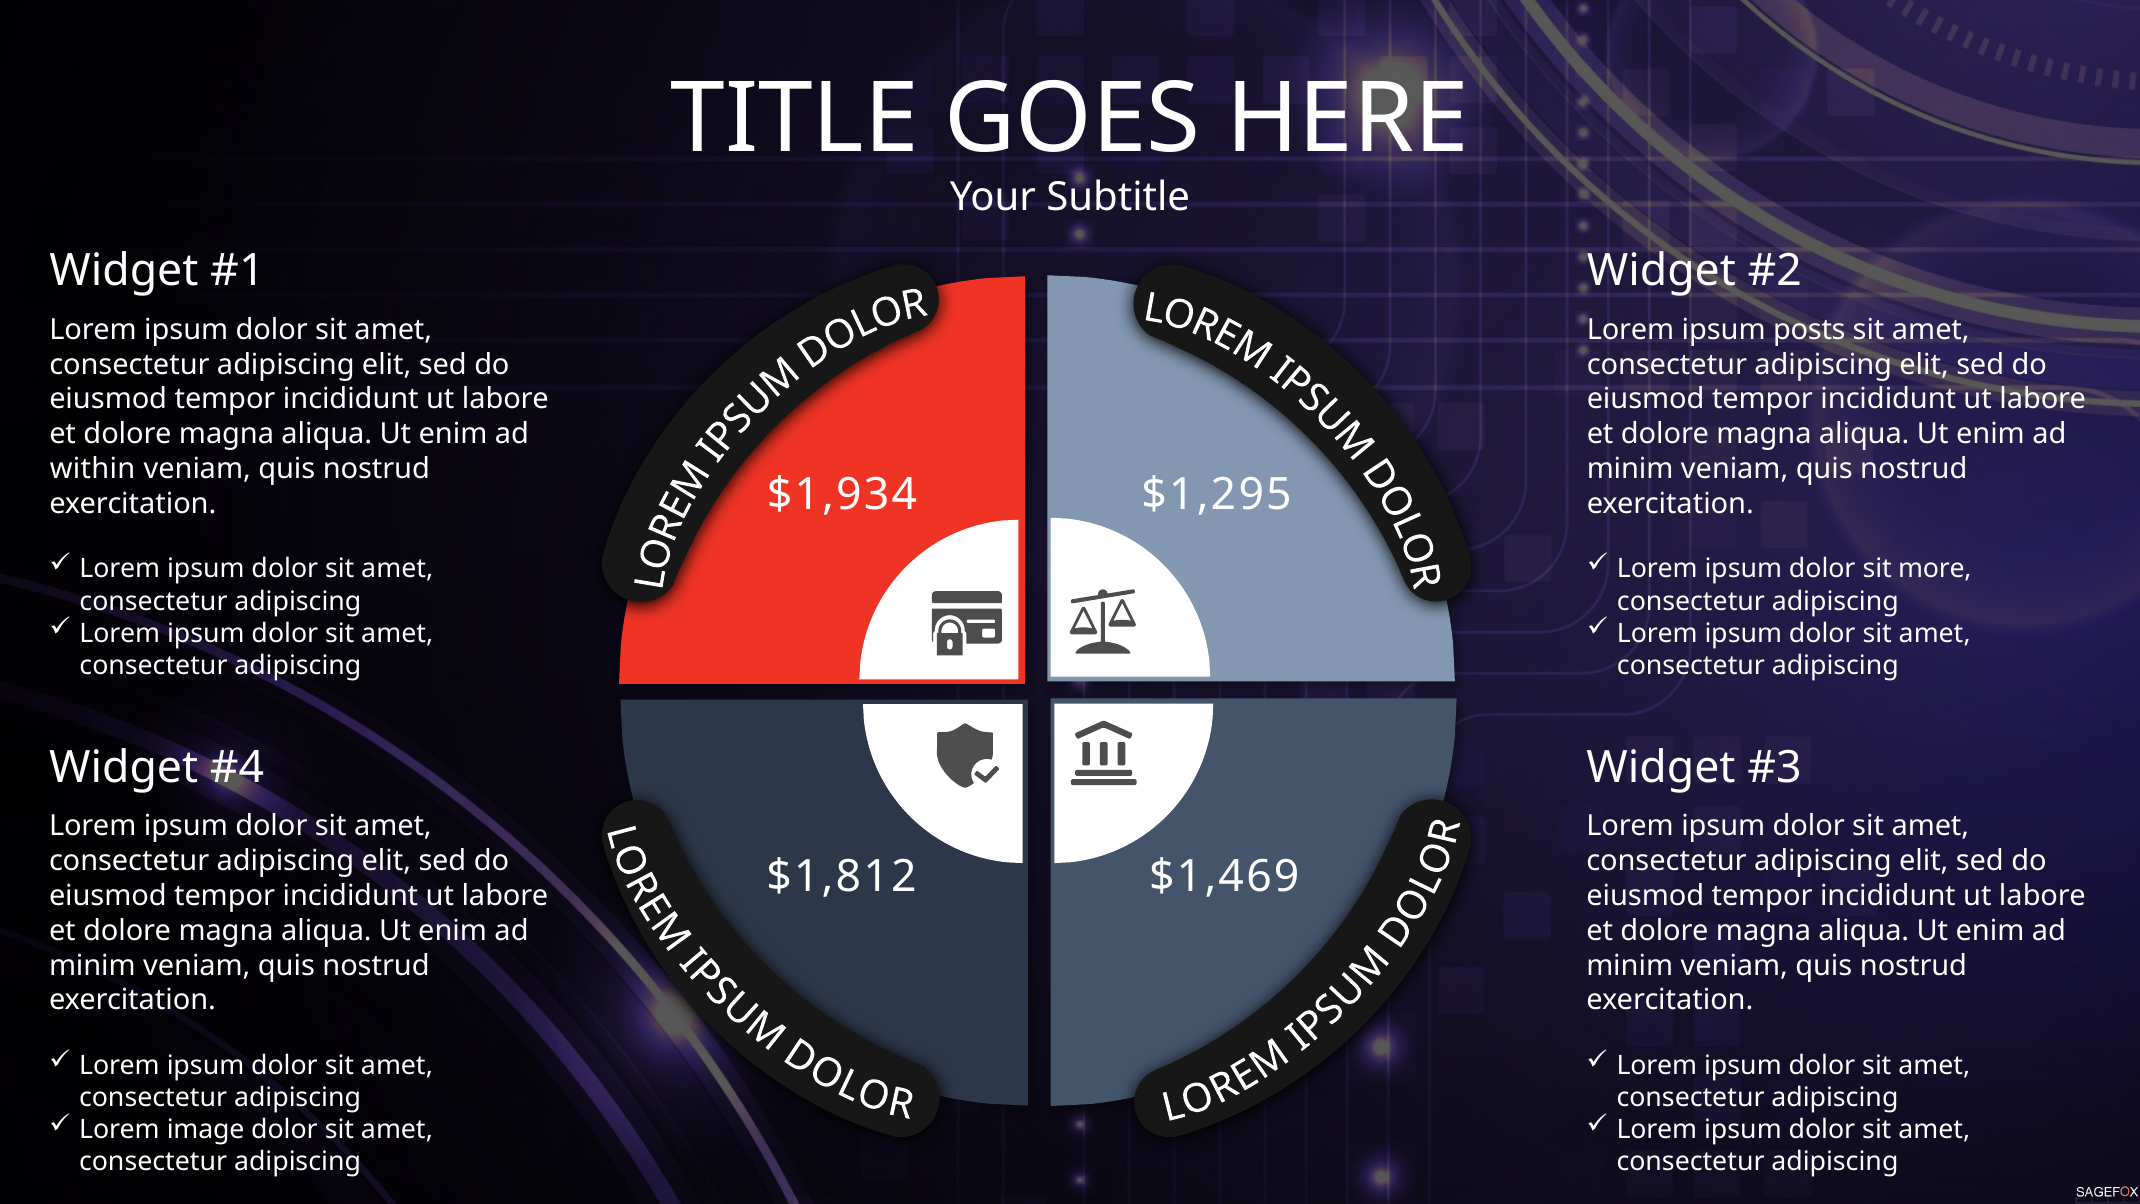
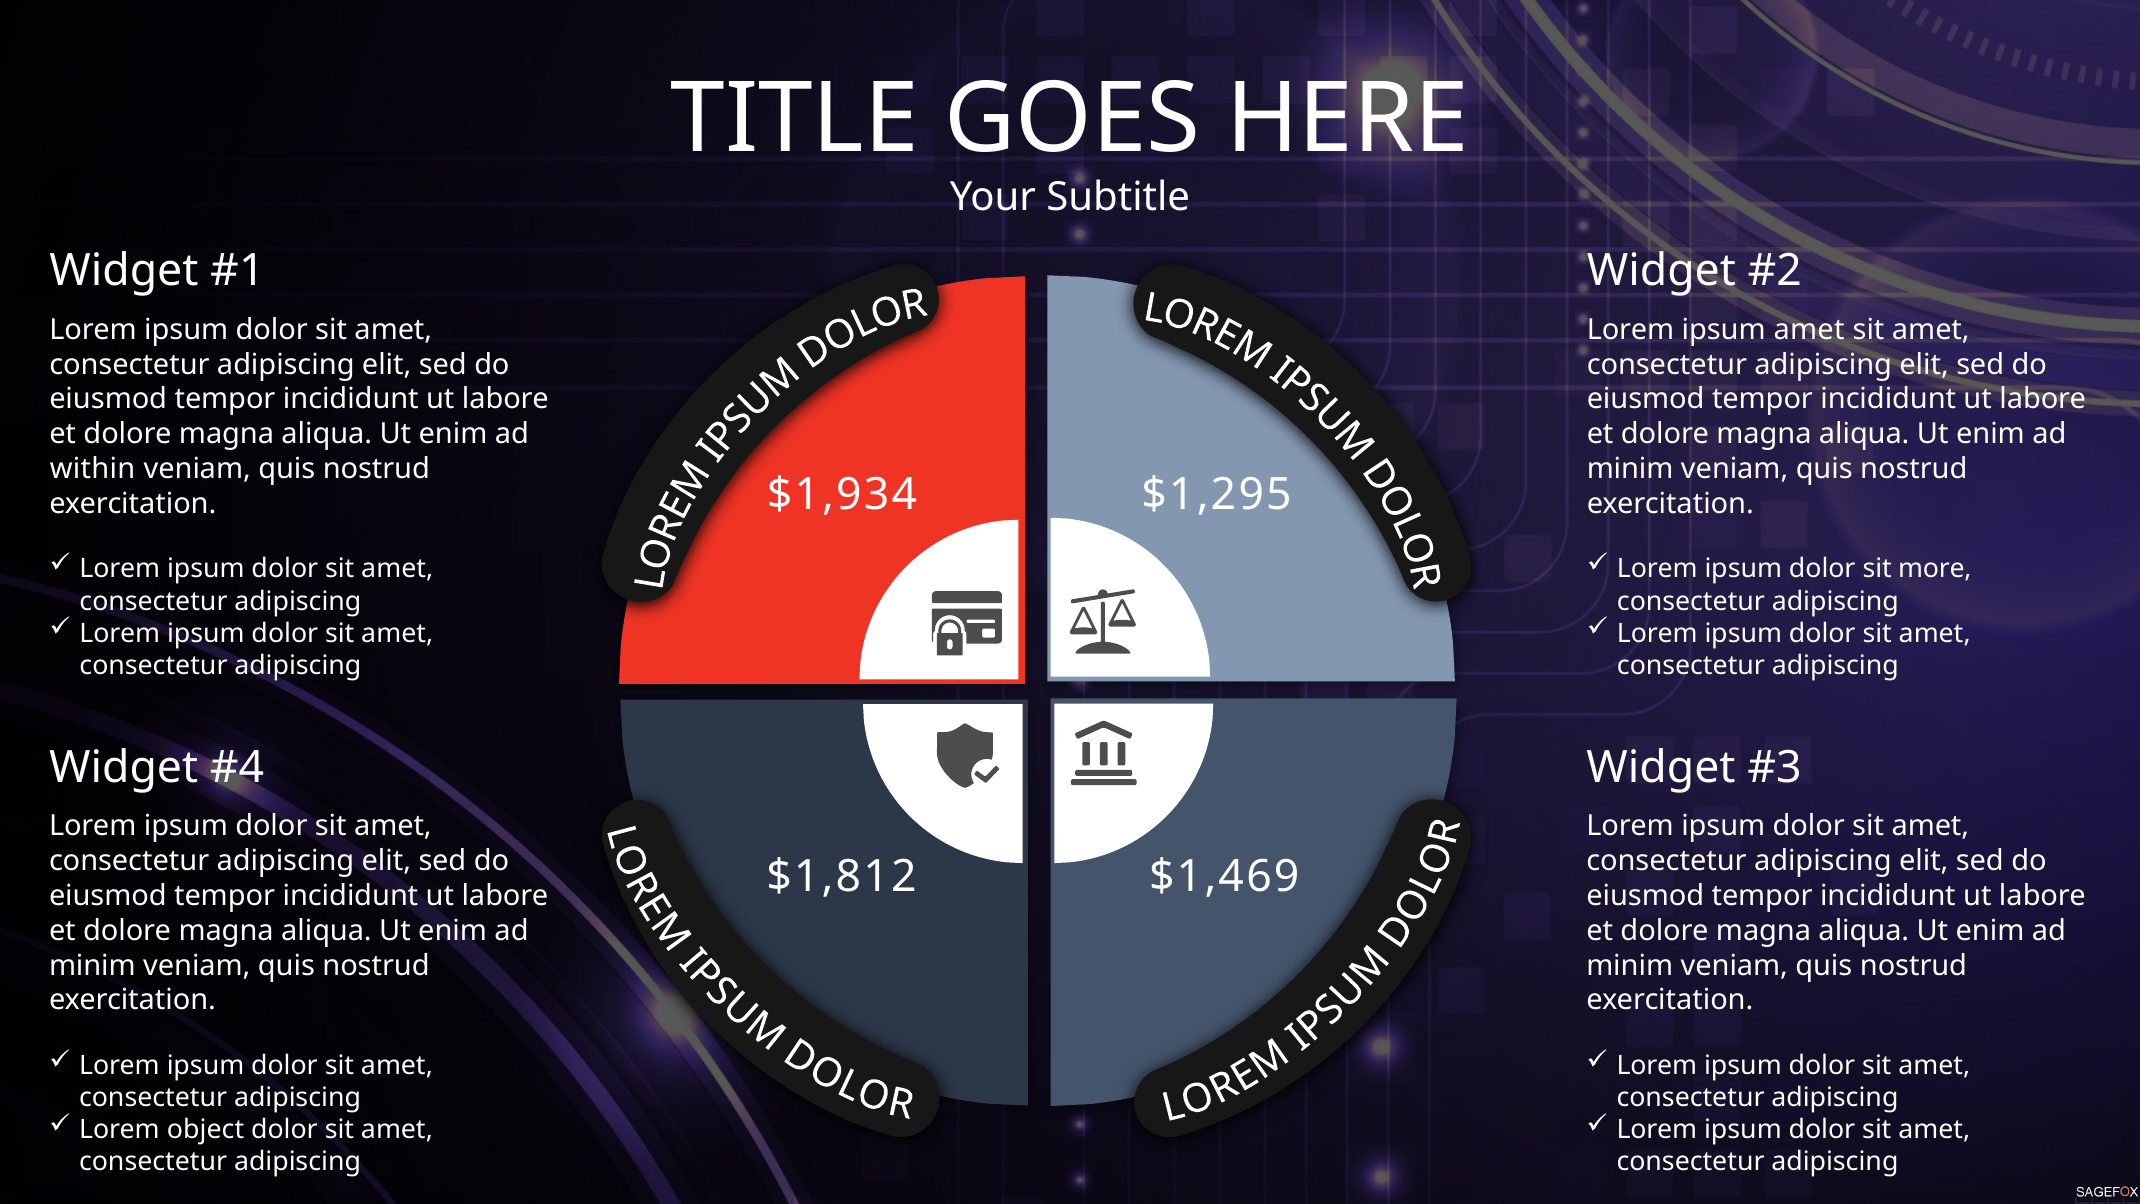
ipsum posts: posts -> amet (1809, 330)
image: image -> object (206, 1130)
